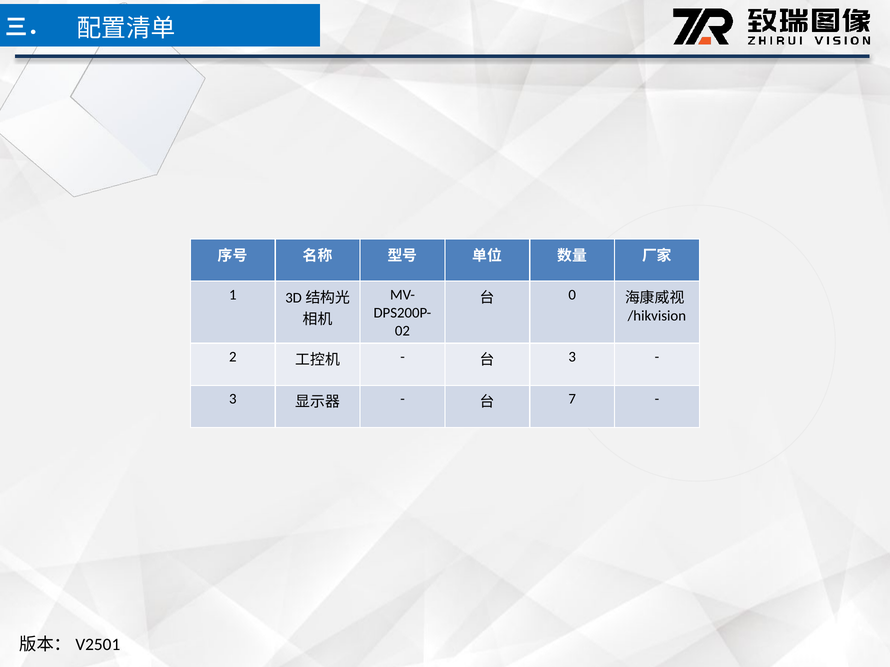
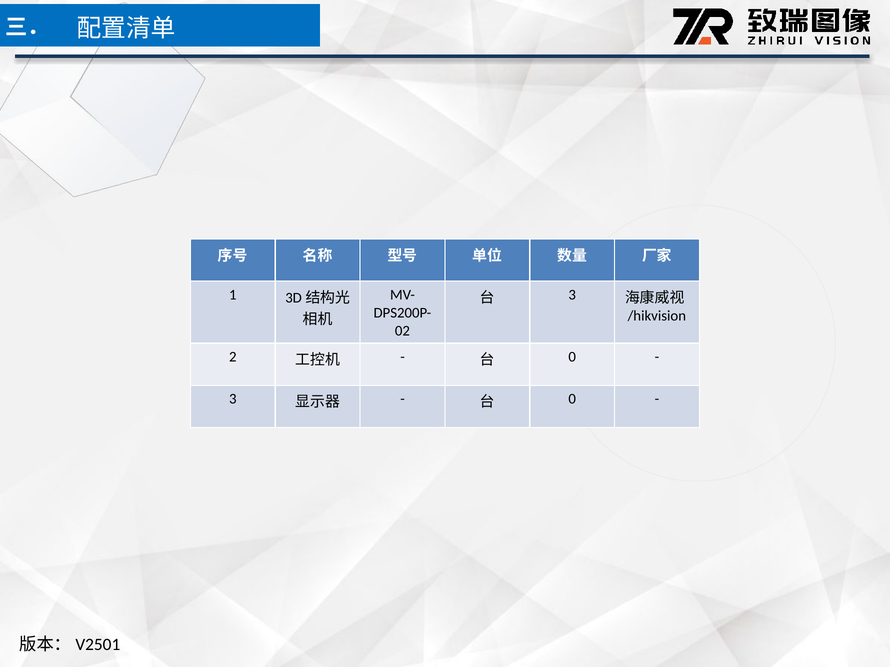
0: 0 -> 3 (572, 295)
3: 3 -> 0 (572, 357)
7: 7 -> 0 (572, 399)
